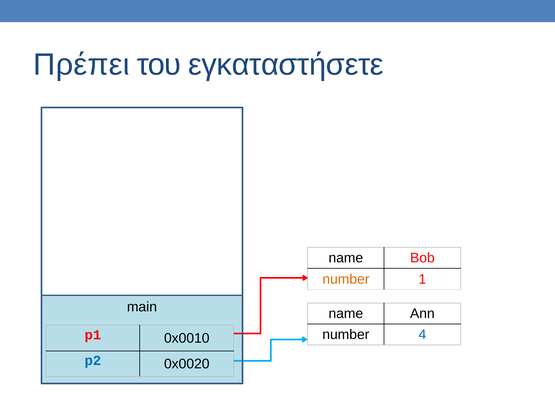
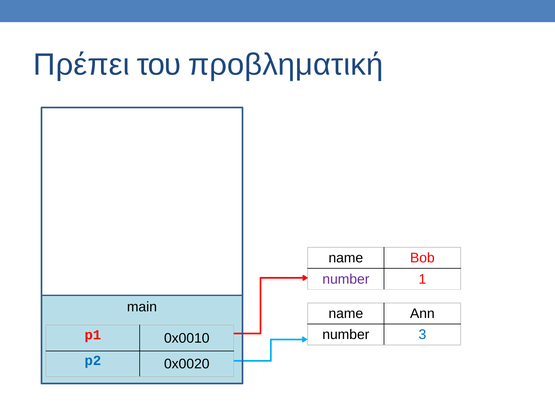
εγκαταστήσετε: εγκαταστήσετε -> προβληματική (286, 65)
number colour: orange -> purple (346, 279)
4: 4 -> 3 (422, 335)
